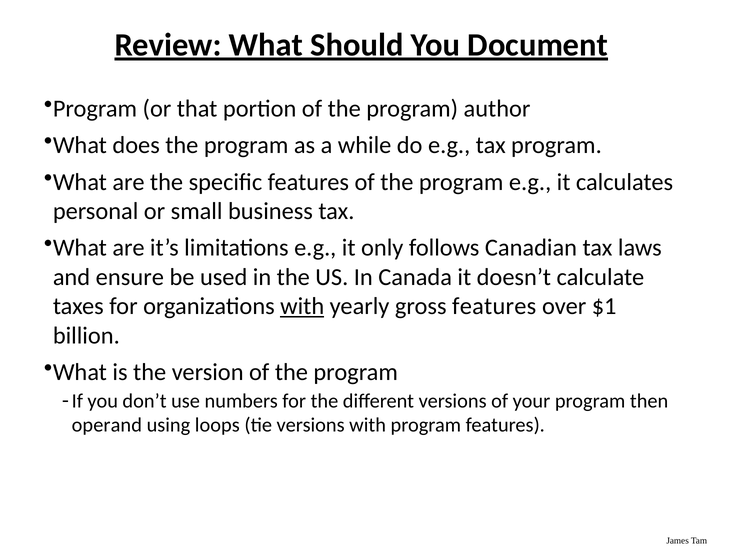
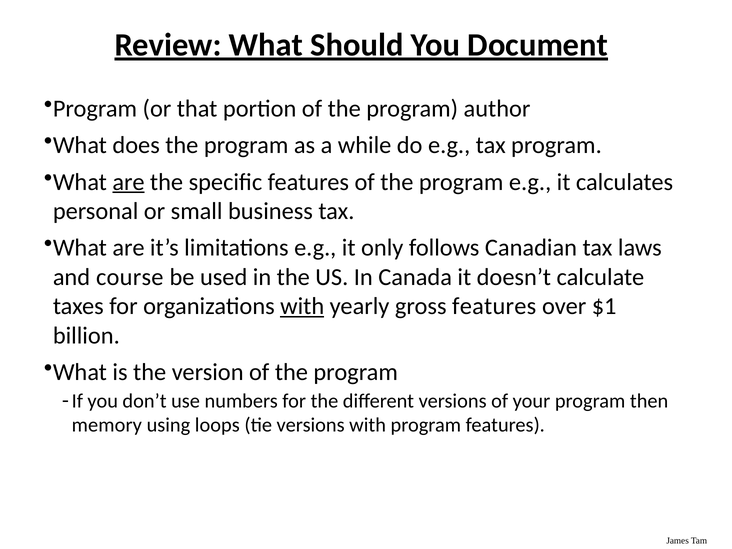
are underline: none -> present (129, 182)
ensure: ensure -> course (130, 277)
operand: operand -> memory (107, 425)
